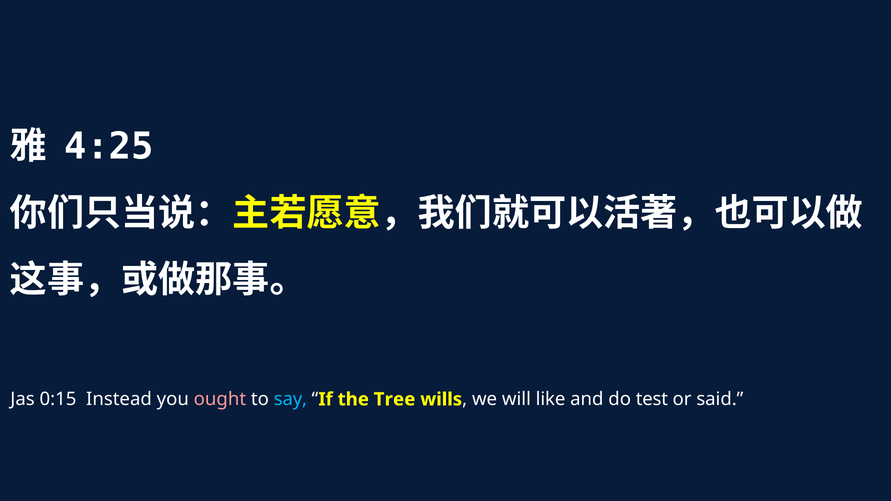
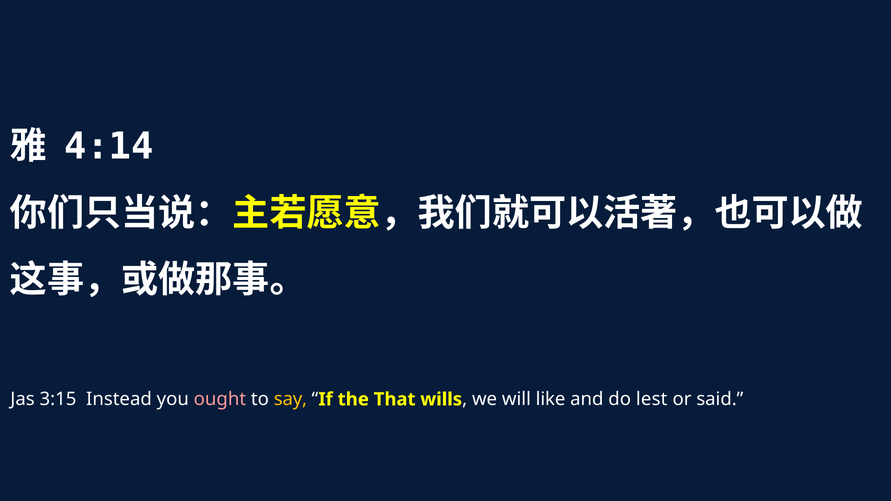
4:25: 4:25 -> 4:14 (109, 147)
0:15: 0:15 -> 3:15 (58, 399)
say colour: light blue -> yellow (290, 399)
Tree: Tree -> That (395, 399)
test: test -> lest (652, 399)
